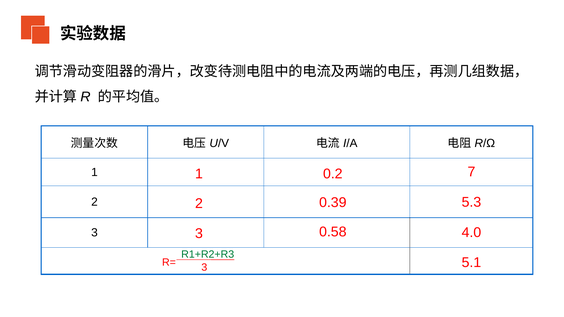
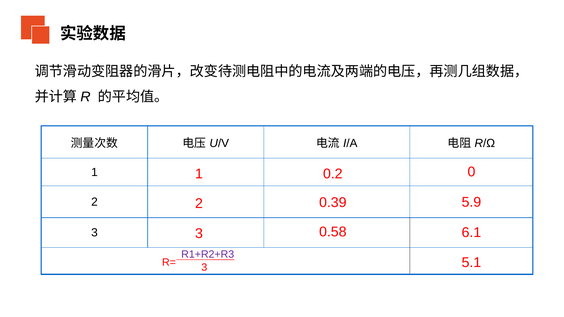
7: 7 -> 0 (471, 172)
5.3: 5.3 -> 5.9 (471, 202)
4.0: 4.0 -> 6.1 (471, 233)
R1+R2+R3 colour: green -> purple (208, 254)
